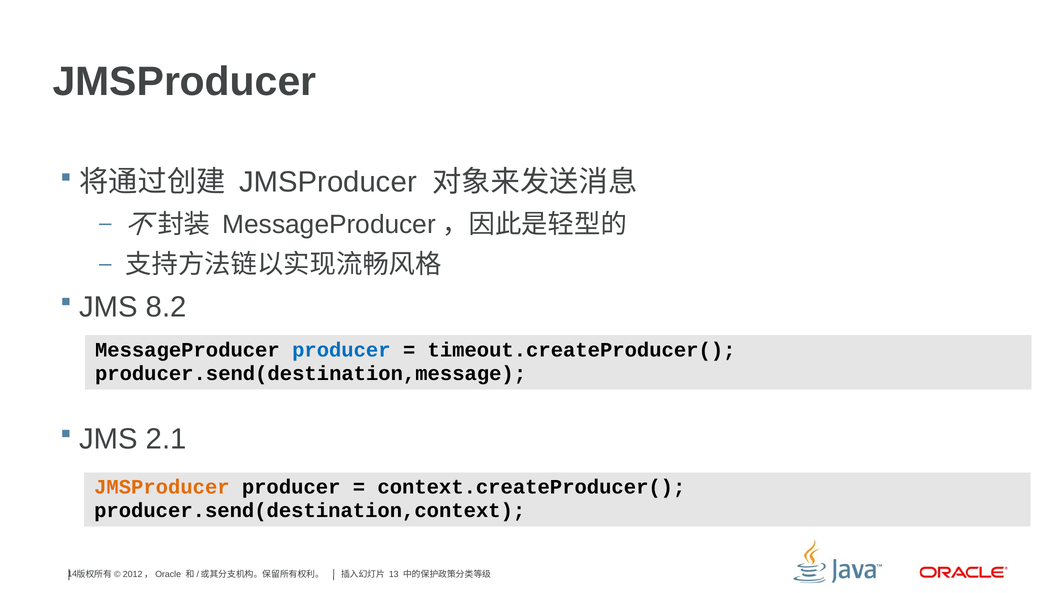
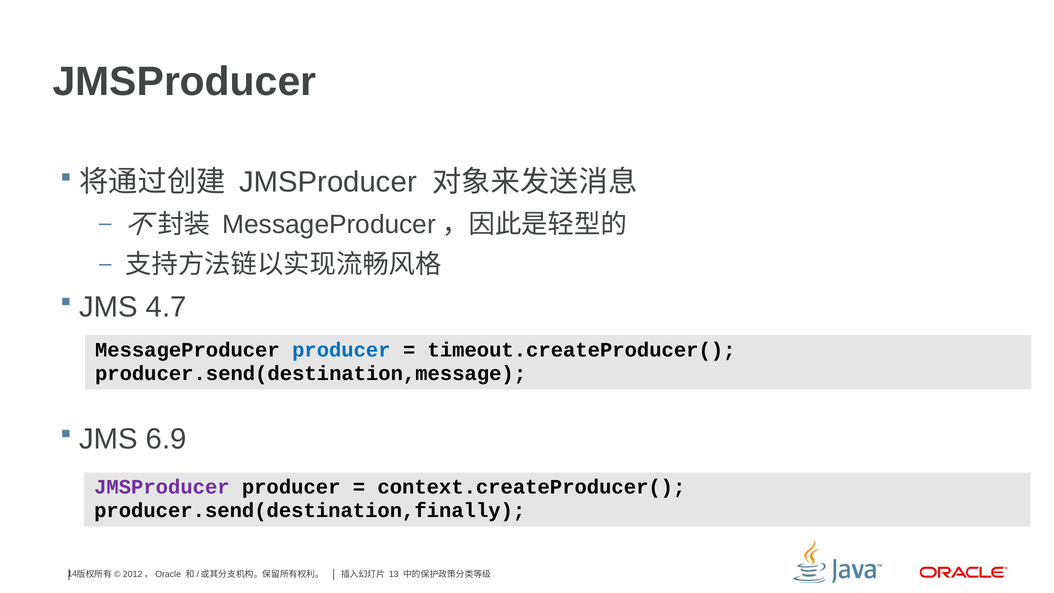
8.2: 8.2 -> 4.7 (166, 307)
2.1: 2.1 -> 6.9 (166, 439)
JMSProducer colour: orange -> purple (162, 487)
producer.send(destination,context: producer.send(destination,context -> producer.send(destination,finally (310, 510)
